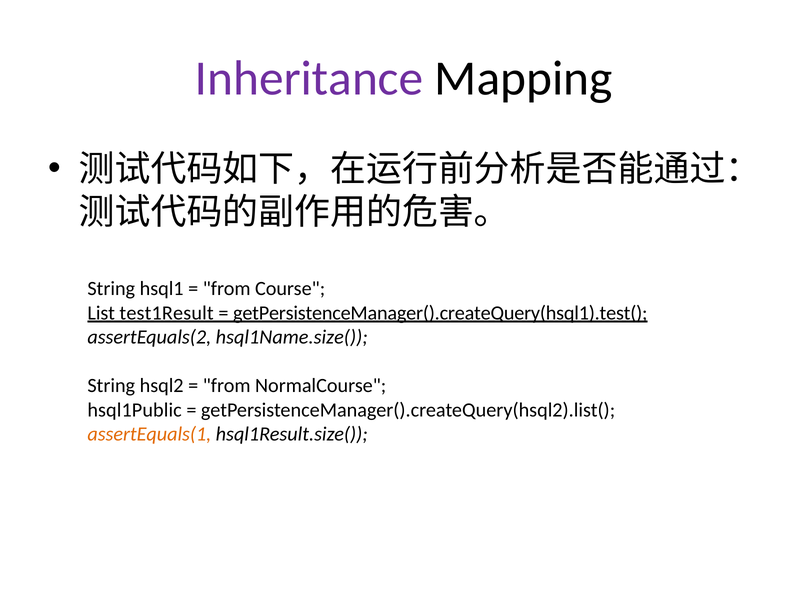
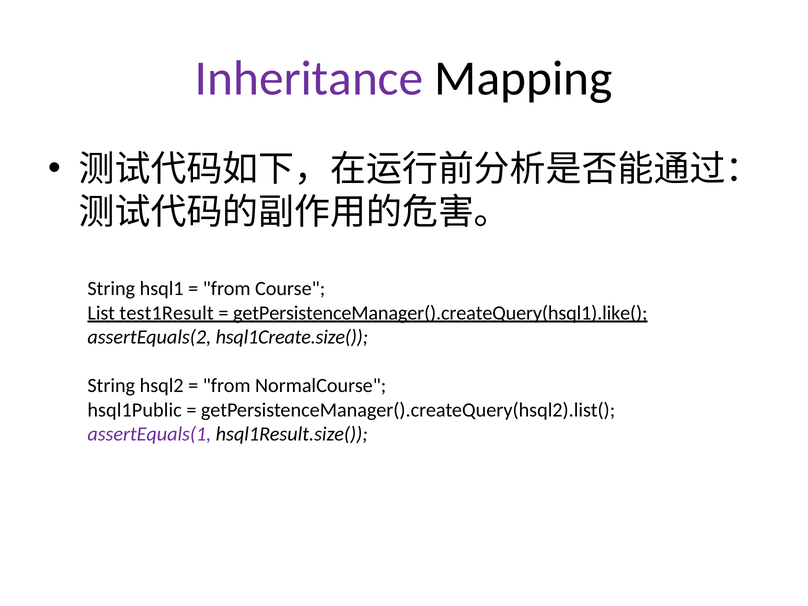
getPersistenceManager().createQuery(hsql1).test(: getPersistenceManager().createQuery(hsql1).test( -> getPersistenceManager().createQuery(hsql1).like( (440, 313)
hsql1Name.size(: hsql1Name.size( -> hsql1Create.size( (292, 337)
assertEquals(1 colour: orange -> purple (149, 434)
